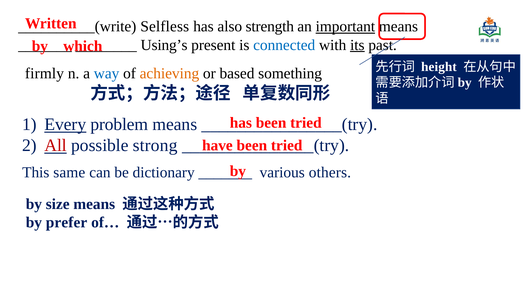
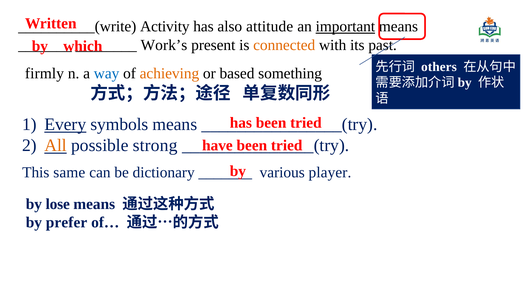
Selfless: Selfless -> Activity (165, 27)
strength: strength -> attitude (270, 27)
Using’s: Using’s -> Work’s (164, 45)
connected colour: blue -> orange (284, 45)
its underline: present -> none (357, 45)
height: height -> others (439, 67)
problem: problem -> symbols (119, 124)
All colour: red -> orange (56, 145)
others: others -> player (330, 172)
size: size -> lose (58, 204)
